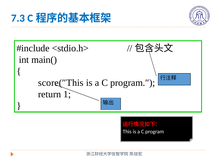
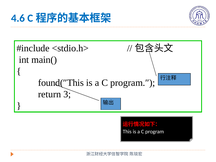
7.3: 7.3 -> 4.6 (18, 18)
score(″This: score(″This -> found(″This (61, 83)
1: 1 -> 3 (67, 94)
